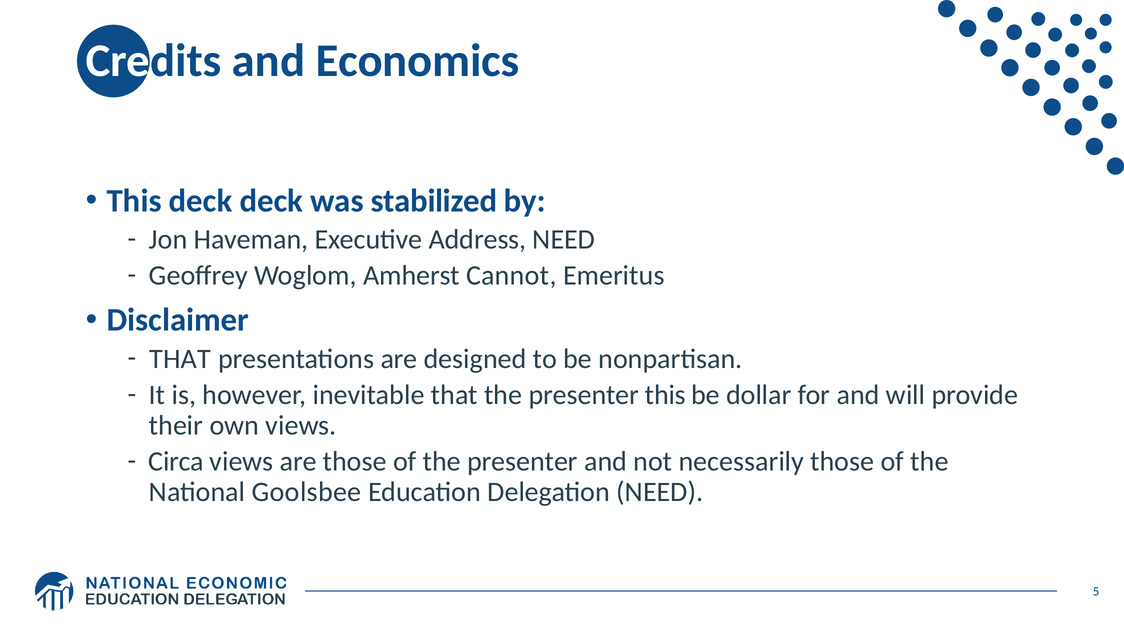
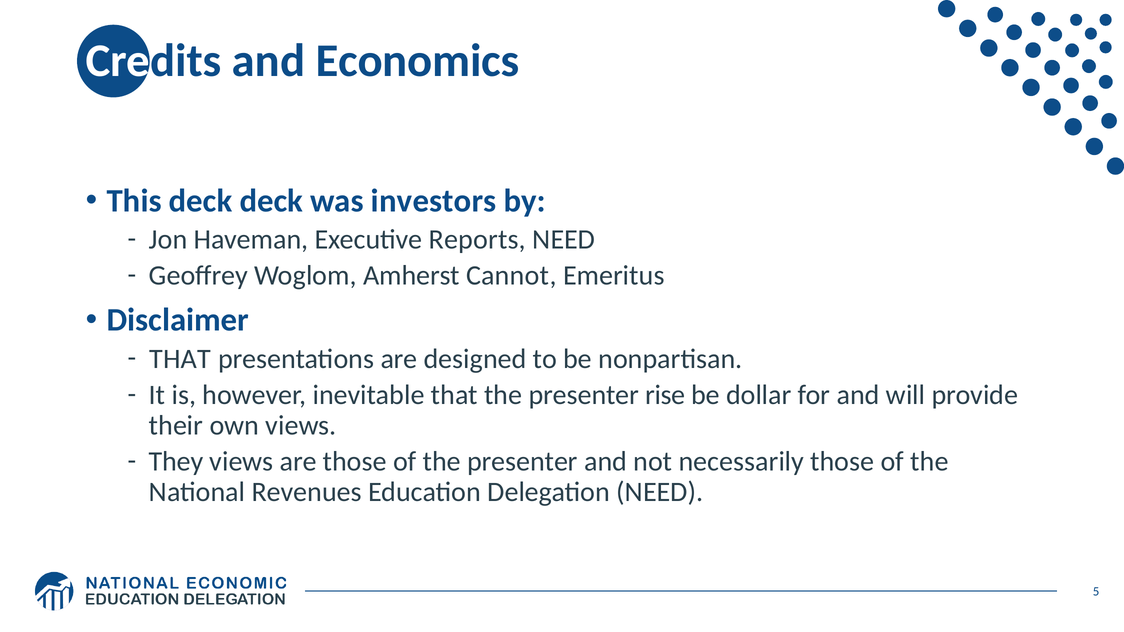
stabilized: stabilized -> investors (434, 201)
Address: Address -> Reports (477, 240)
presenter this: this -> rise (665, 395)
Circa: Circa -> They (176, 462)
Goolsbee: Goolsbee -> Revenues (307, 492)
